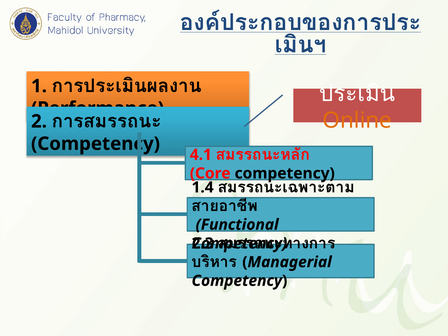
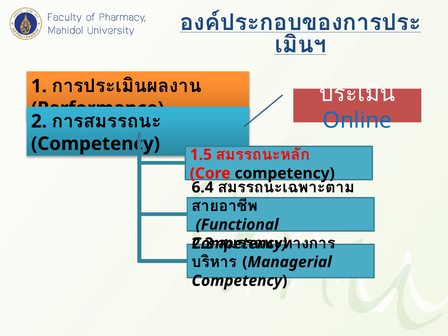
Online colour: orange -> blue (357, 120)
4.1: 4.1 -> 1.5 (201, 155)
1.4: 1.4 -> 6.4 (203, 187)
